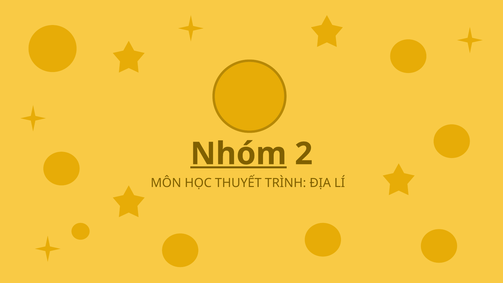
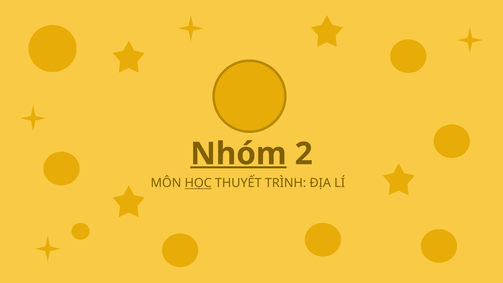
HỌC underline: none -> present (198, 183)
